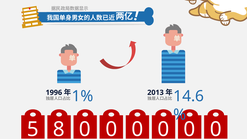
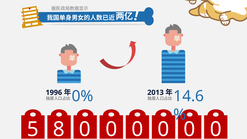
1%: 1% -> 0% (83, 96)
